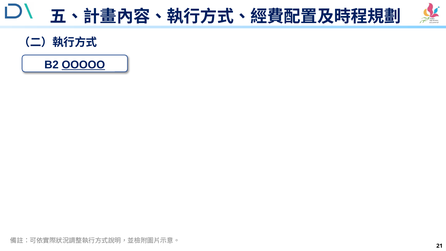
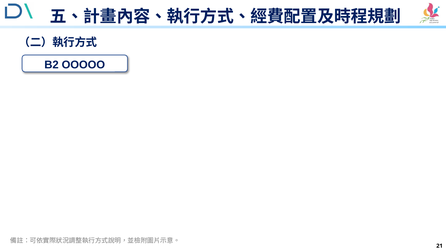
OOOOO underline: present -> none (83, 65)
